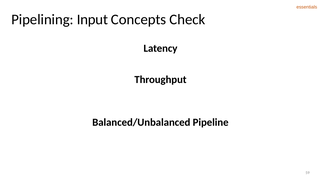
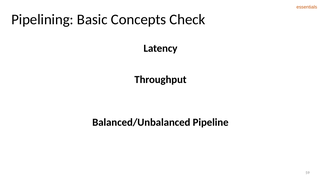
Input: Input -> Basic (92, 20)
